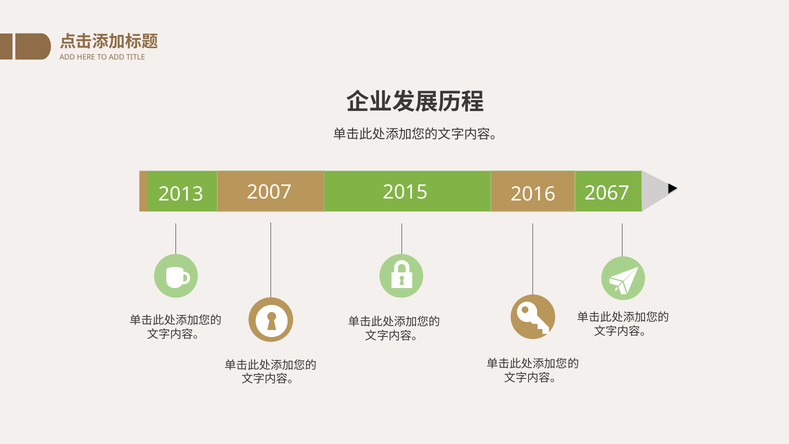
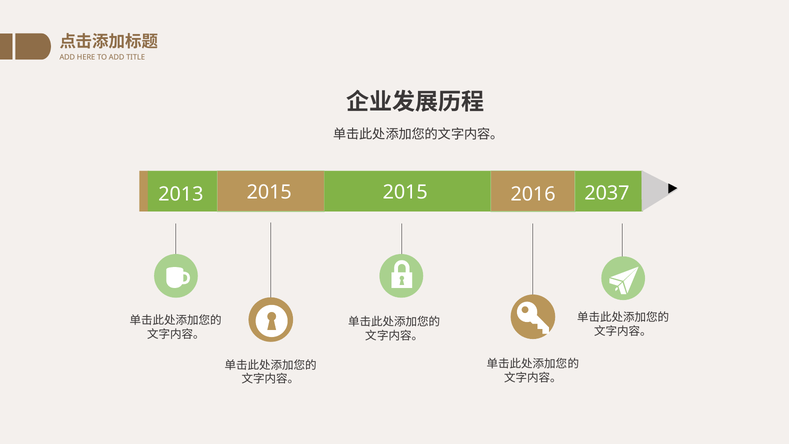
2013 2007: 2007 -> 2015 (269, 192)
2067: 2067 -> 2037 (607, 193)
